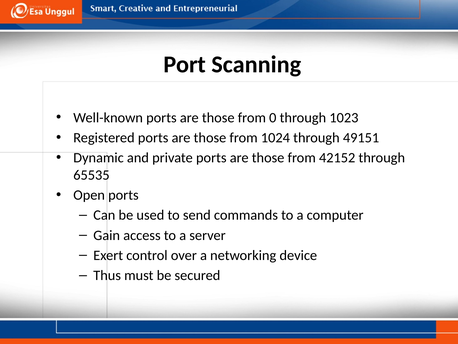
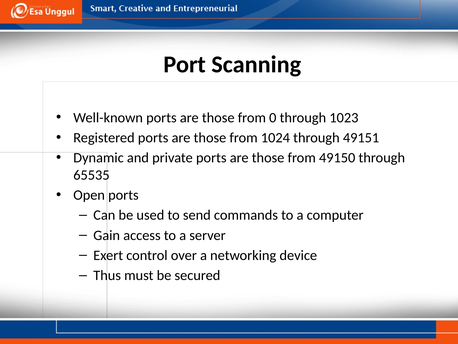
42152: 42152 -> 49150 (337, 158)
